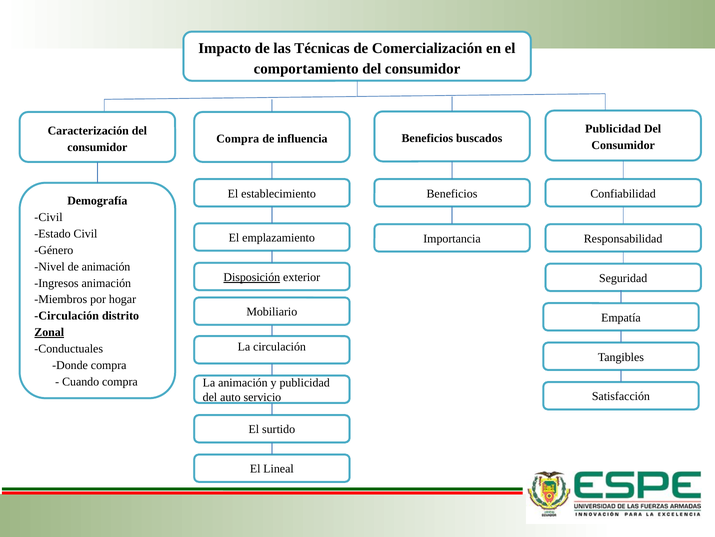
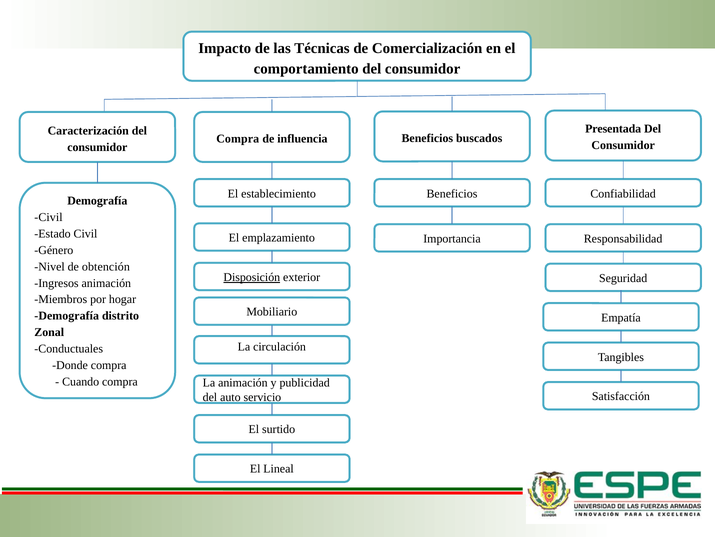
Publicidad: Publicidad -> Presentada (613, 129)
de animación: animación -> obtención (106, 266)
Circulación: Circulación -> Demografía (67, 316)
Zonal underline: present -> none (49, 332)
